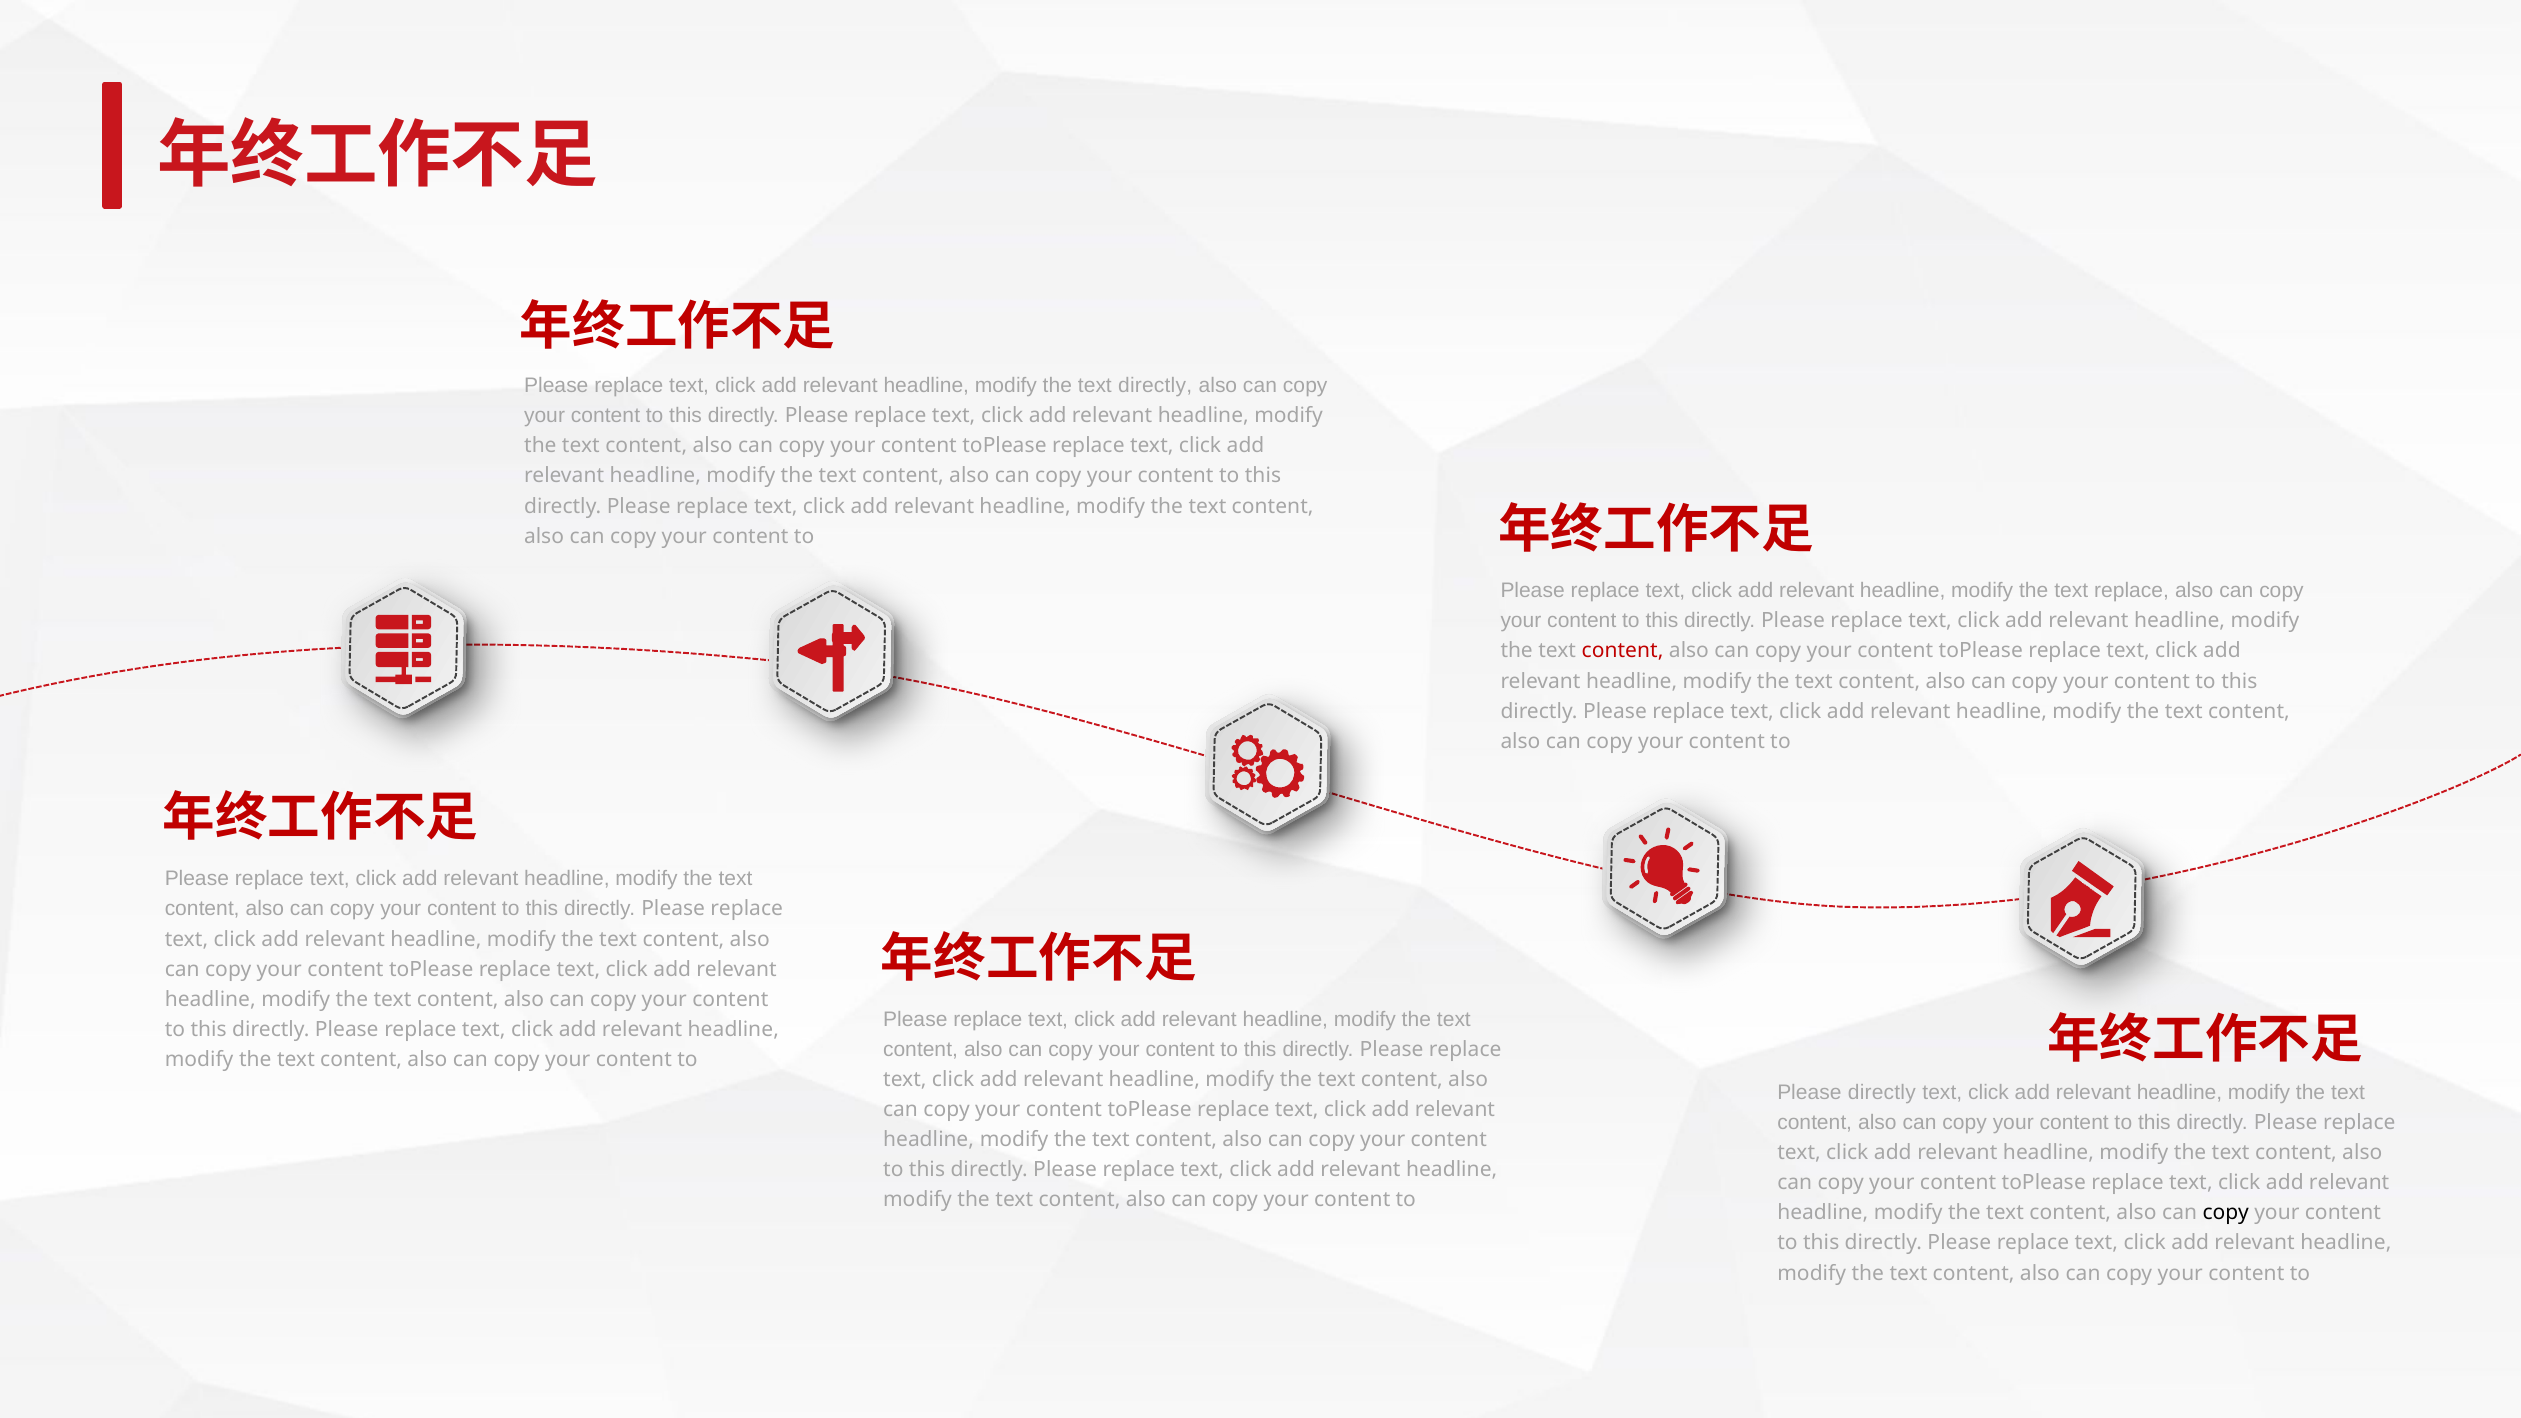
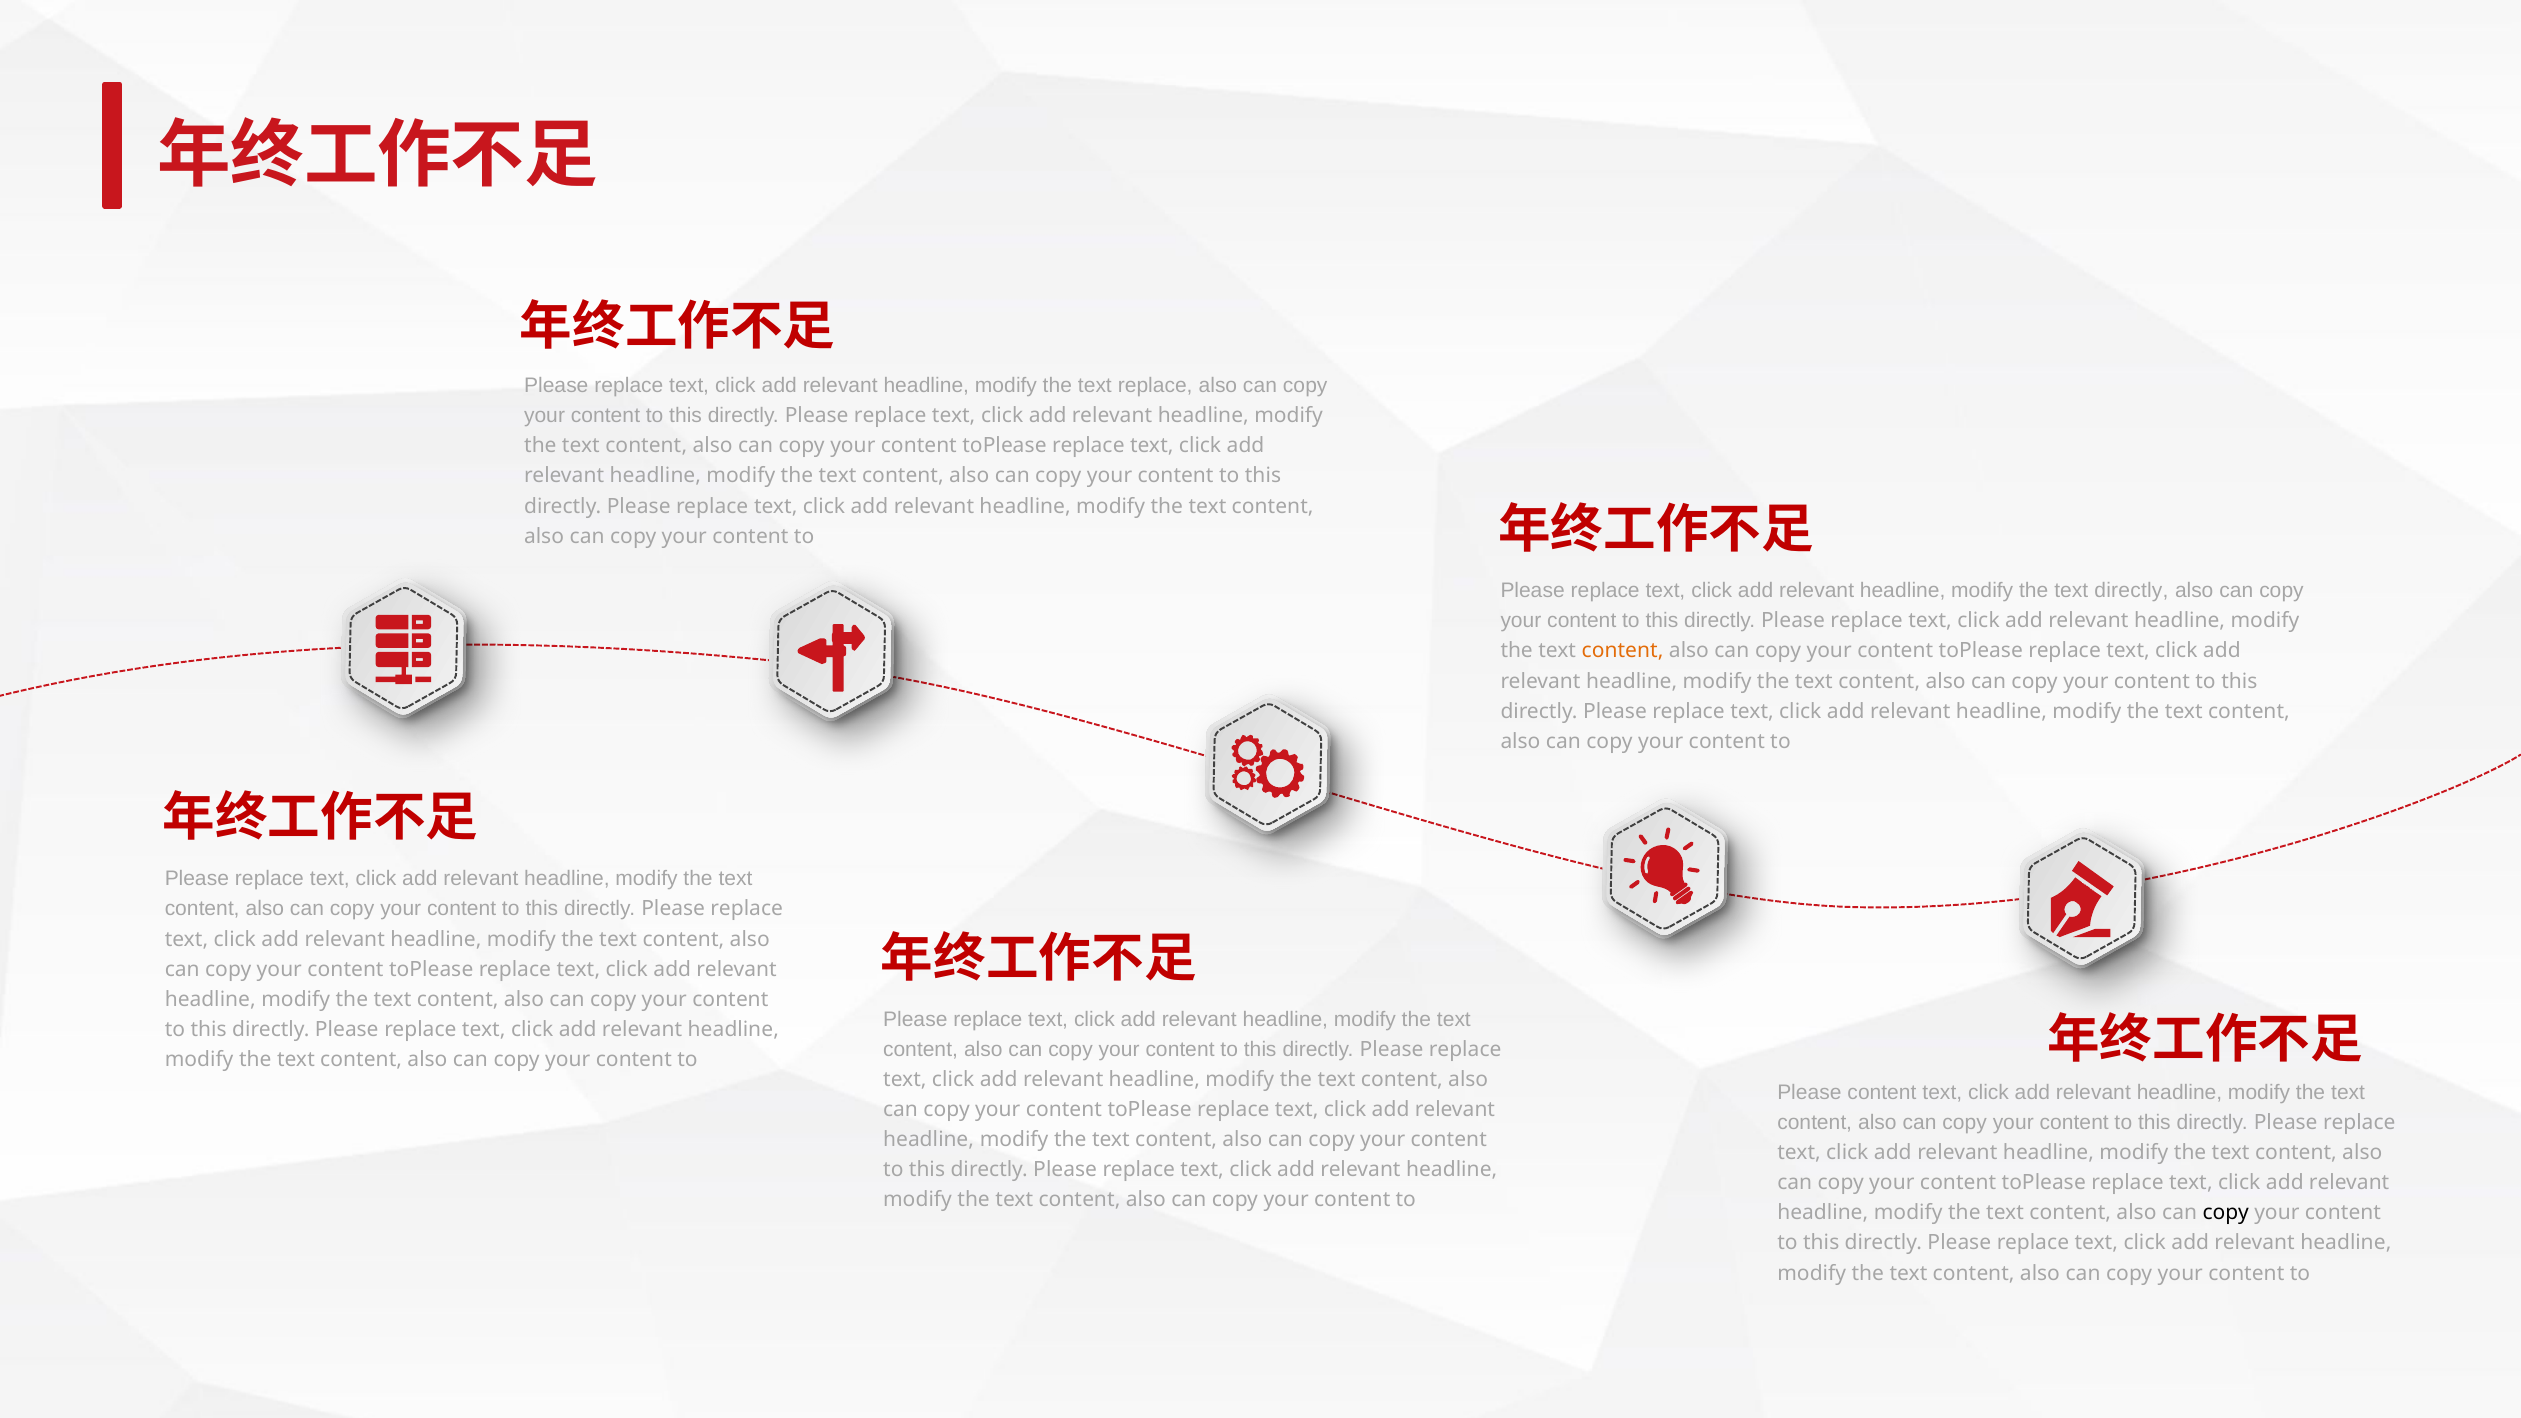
text directly: directly -> replace (1155, 386)
text replace: replace -> directly (2131, 591)
content colour: red -> orange (1623, 651)
Please directly: directly -> content (1882, 1092)
